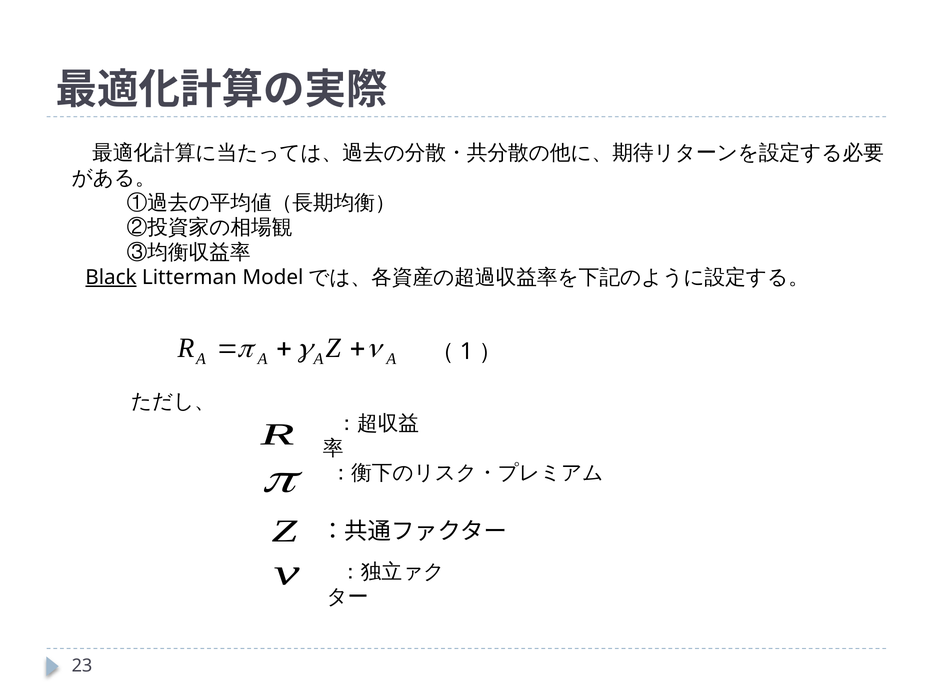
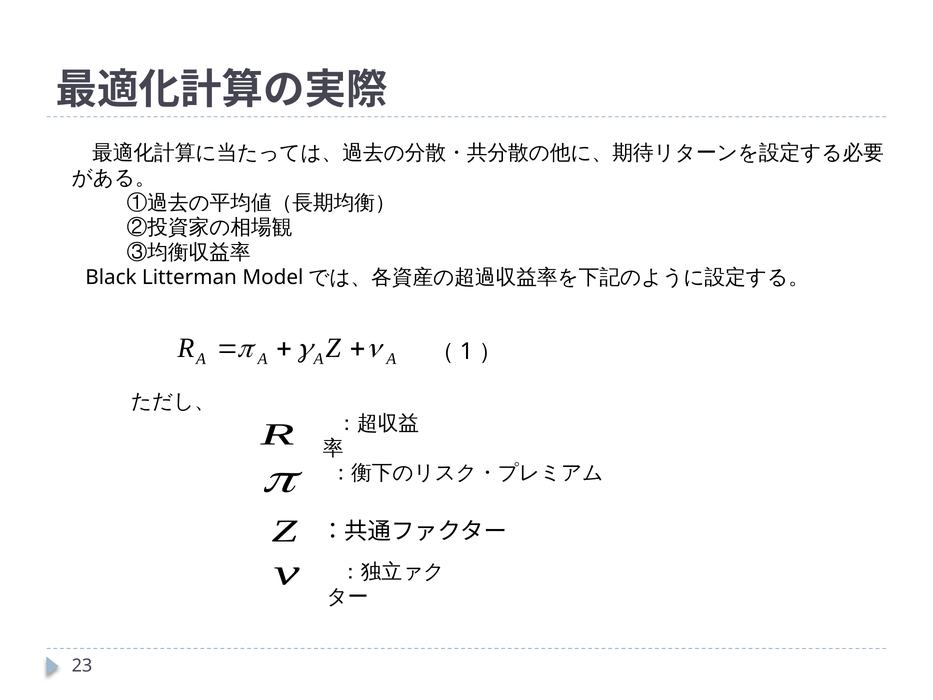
Black underline: present -> none (111, 277)
